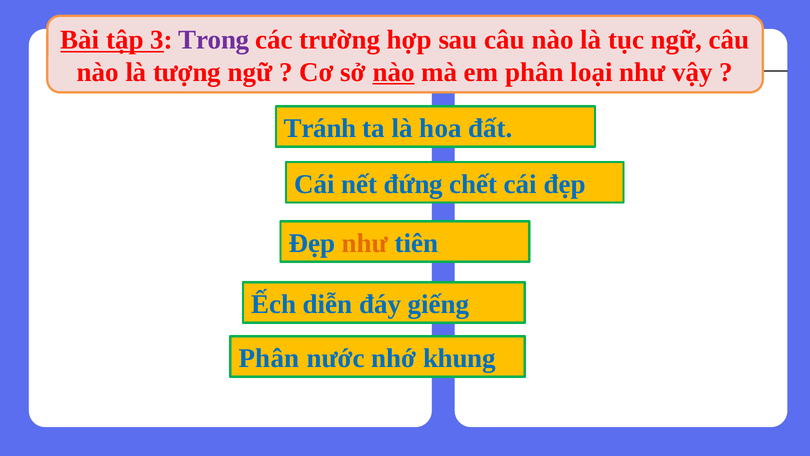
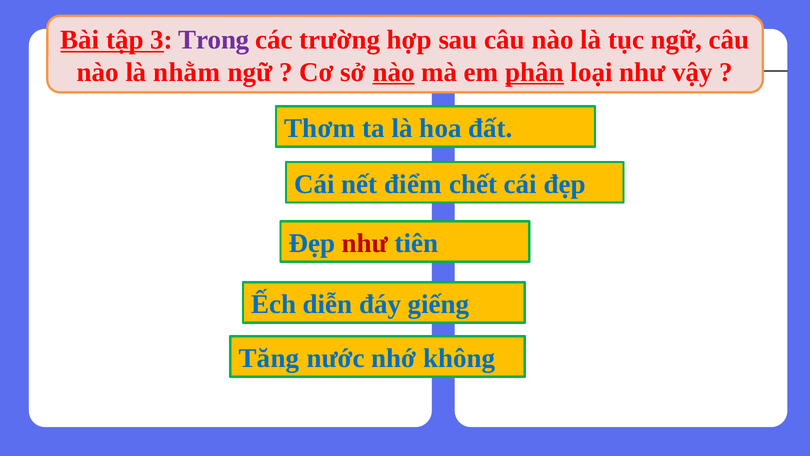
tượng: tượng -> nhằm (187, 72)
phân underline: none -> present (535, 72)
Tránh: Tránh -> Thơm (320, 128)
đứng: đứng -> điểm (413, 184)
như colour: orange -> red (365, 243)
Phân: Phân -> Tăng (269, 358)
khung: khung -> không (459, 358)
